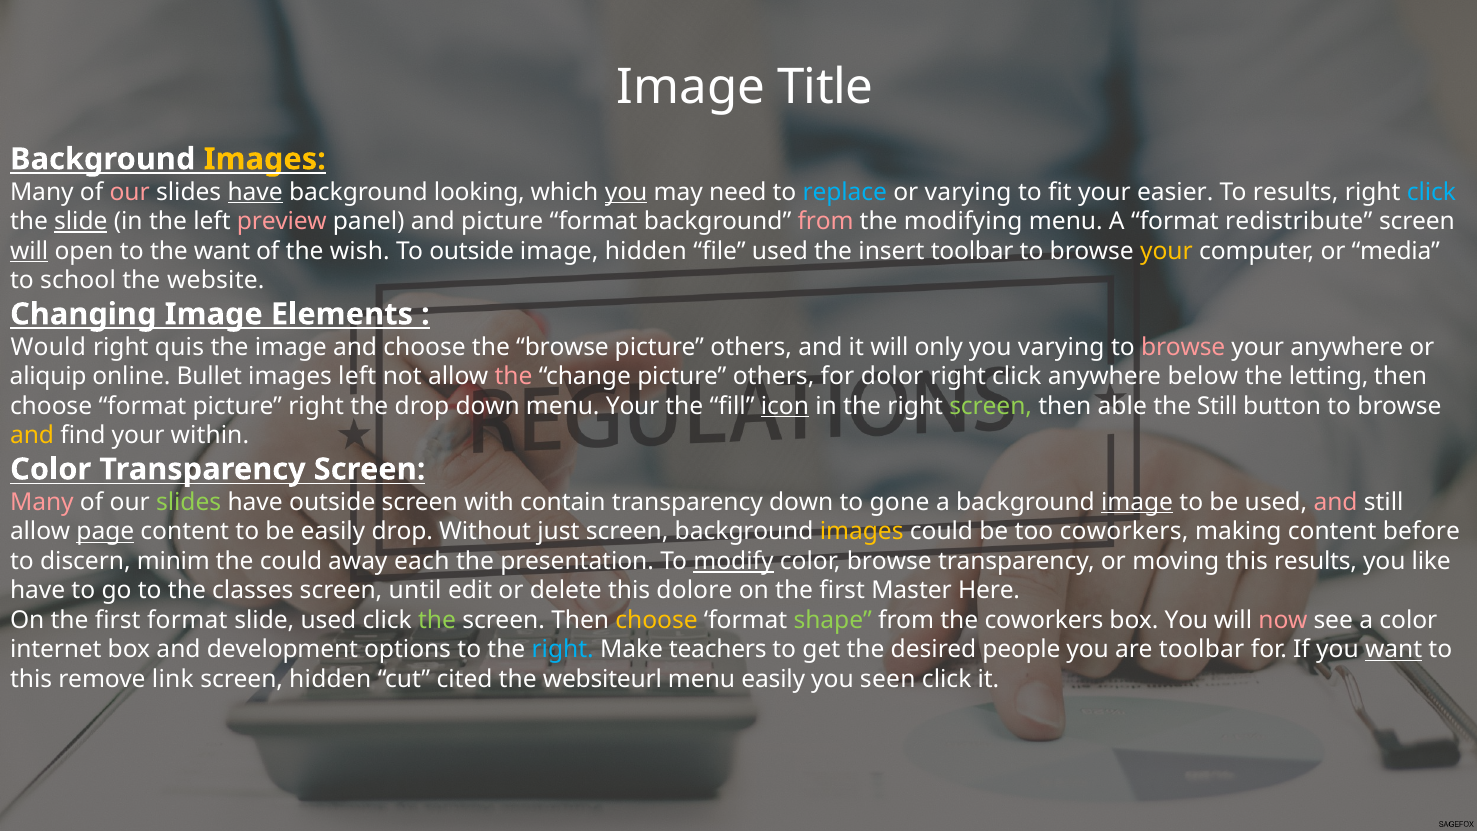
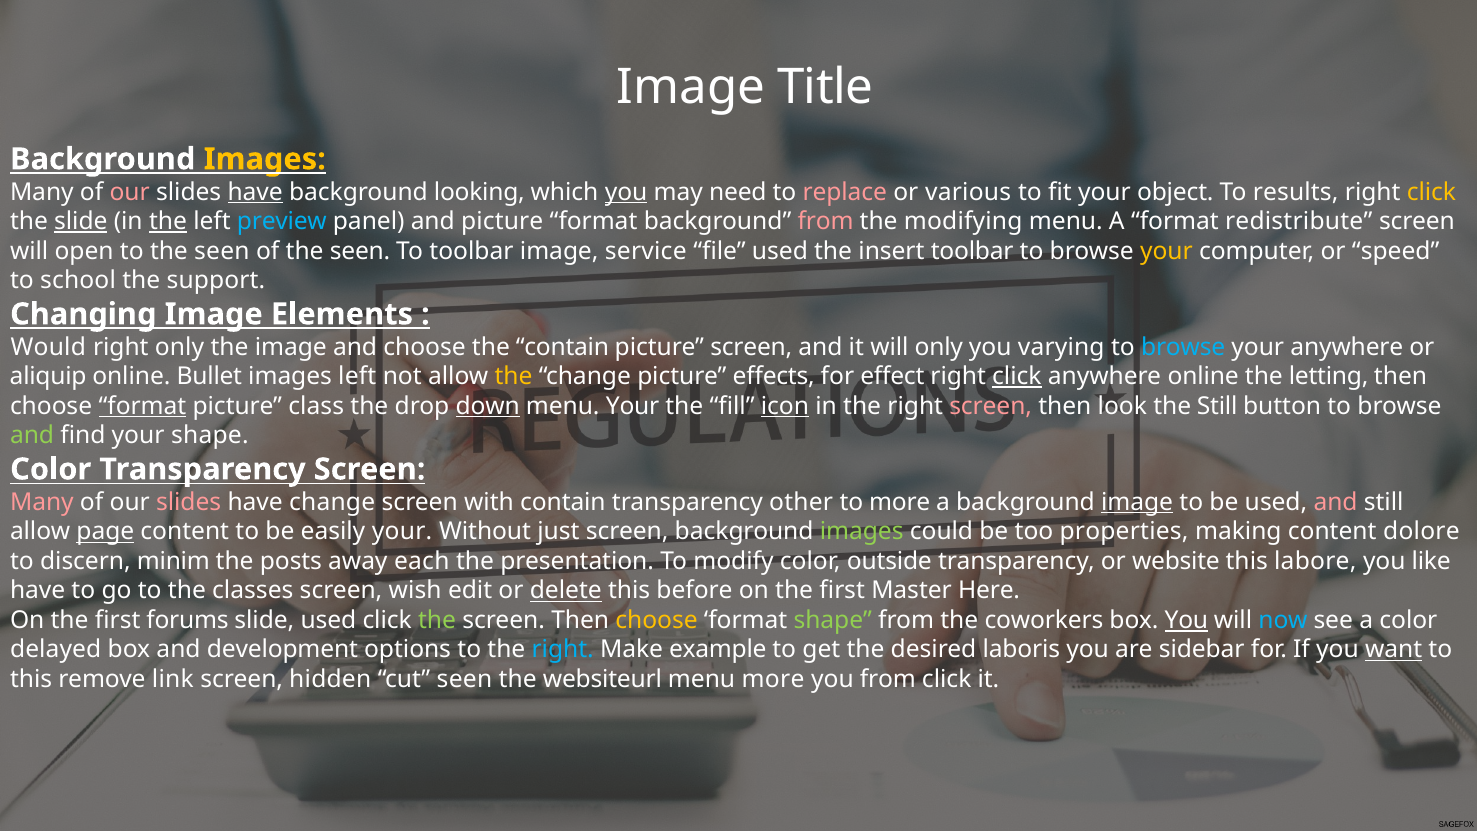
replace colour: light blue -> pink (845, 192)
or varying: varying -> various (968, 192)
easier: easier -> object (1175, 192)
click colour: light blue -> yellow (1431, 192)
the underline: none -> present (168, 221)
preview colour: pink -> light blue (282, 221)
will underline: present -> none (29, 251)
to the want: want -> seen (222, 251)
of the wish: wish -> seen (360, 251)
To outside: outside -> toolbar (471, 251)
image hidden: hidden -> service (646, 251)
media: media -> speed (1396, 251)
website: website -> support (216, 281)
right quis: quis -> only (180, 347)
the browse: browse -> contain (562, 347)
others: others -> screen (751, 347)
browse colour: pink -> light blue (1183, 347)
the colour: pink -> yellow (514, 376)
change picture others: others -> effects (774, 376)
dolor: dolor -> effect (892, 376)
click underline: none -> present (1017, 376)
anywhere below: below -> online (1203, 376)
format underline: none -> present (142, 406)
picture right: right -> class (316, 406)
down underline: none -> present (488, 406)
screen colour: light green -> pink (991, 406)
able: able -> look (1122, 406)
and colour: yellow -> light green (32, 436)
your within: within -> shape (210, 436)
slides colour: light green -> pink (189, 502)
have outside: outside -> change (332, 502)
transparency down: down -> other (801, 502)
to gone: gone -> more (900, 502)
easily drop: drop -> your (402, 532)
images colour: yellow -> light green (862, 532)
too coworkers: coworkers -> properties (1124, 532)
before: before -> dolore (1421, 532)
the could: could -> posts (291, 561)
modify underline: present -> none (734, 561)
color browse: browse -> outside (889, 561)
moving: moving -> website (1176, 561)
this results: results -> labore (1315, 561)
until: until -> wish (415, 591)
delete underline: none -> present (566, 591)
dolore: dolore -> before (695, 591)
first format: format -> forums (187, 620)
You underline: none -> present (1186, 620)
now colour: pink -> light blue (1283, 620)
internet: internet -> delayed (56, 650)
teachers: teachers -> example (718, 650)
people: people -> laboris (1021, 650)
are toolbar: toolbar -> sidebar (1202, 650)
cut cited: cited -> seen (464, 679)
menu easily: easily -> more (773, 679)
you seen: seen -> from (888, 679)
